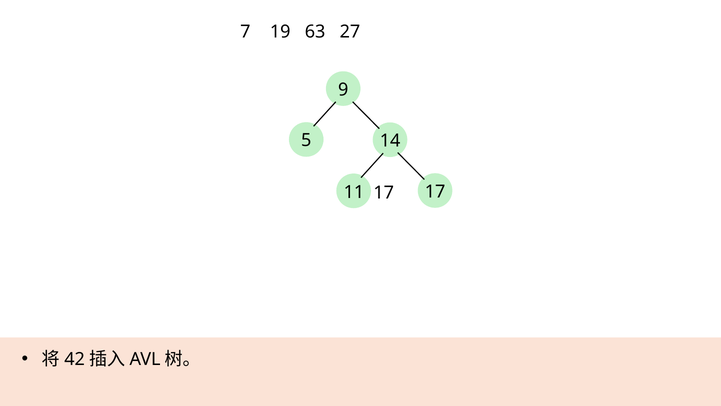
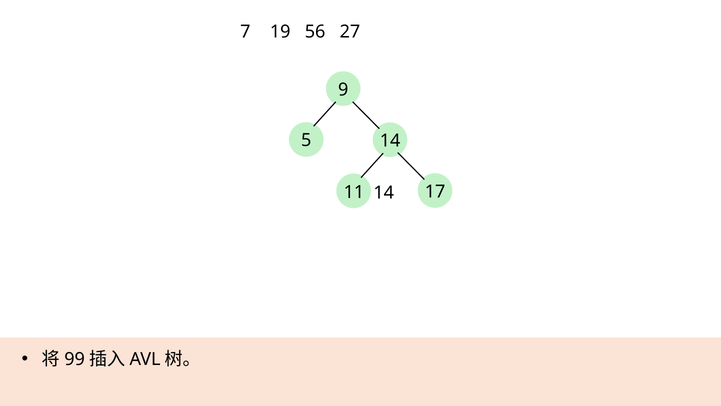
63: 63 -> 56 (315, 32)
11 17: 17 -> 14 (384, 192)
42: 42 -> 99 (75, 359)
